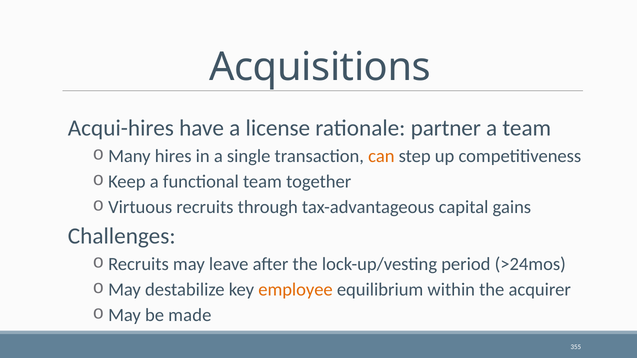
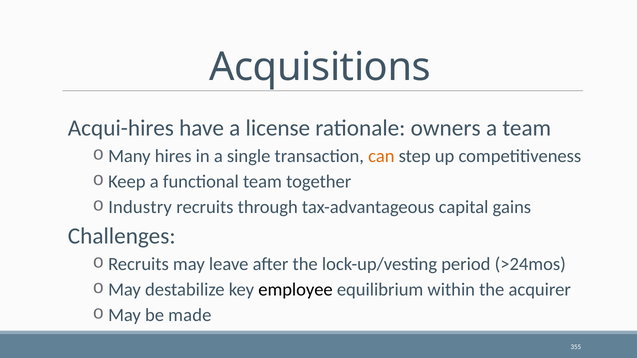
partner: partner -> owners (446, 128)
Virtuous: Virtuous -> Industry (140, 207)
employee colour: orange -> black (296, 290)
